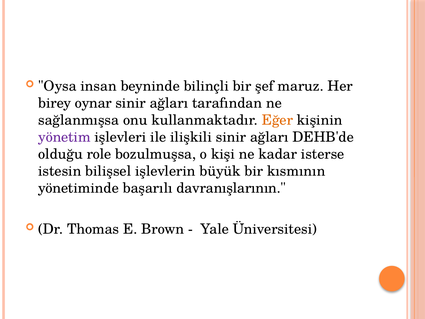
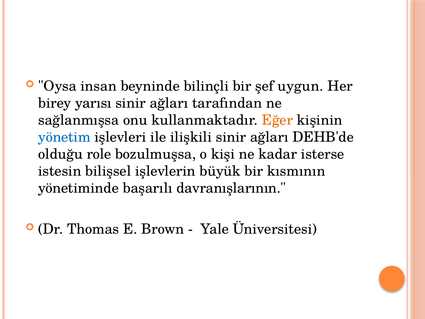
maruz: maruz -> uygun (301, 86)
oynar: oynar -> yarısı (93, 103)
yönetim colour: purple -> blue (64, 137)
